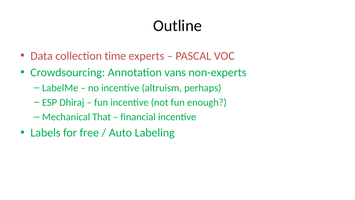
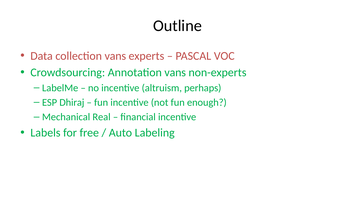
collection time: time -> vans (115, 56)
That: That -> Real (102, 117)
